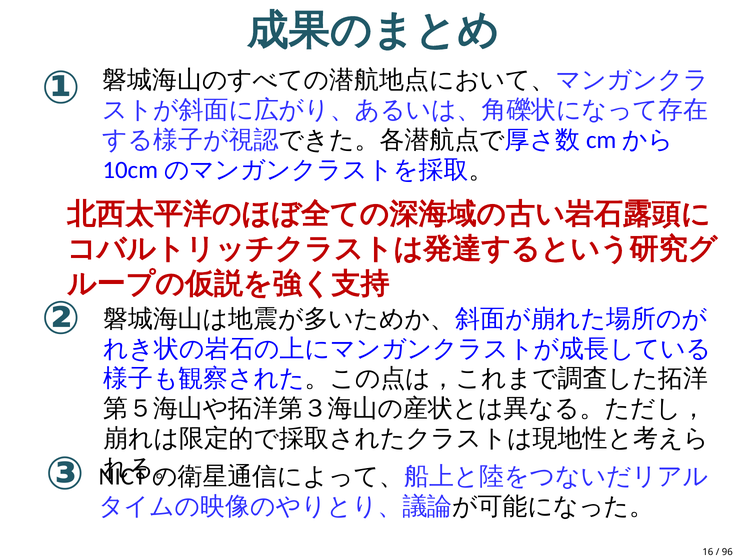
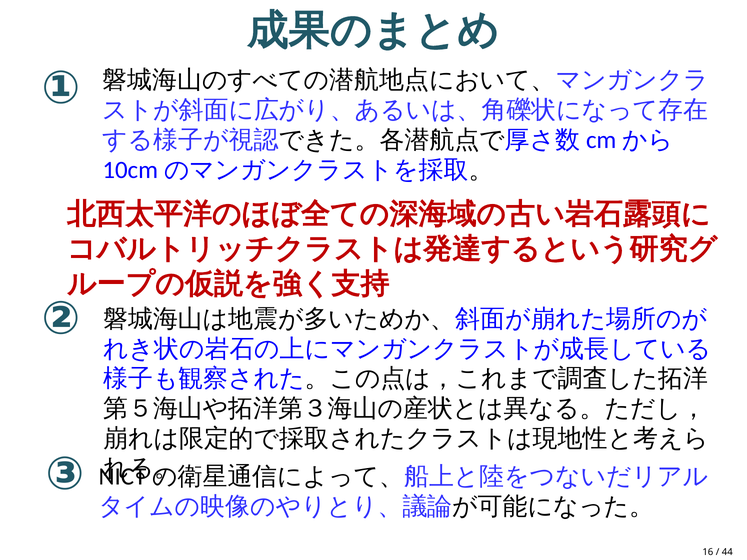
96: 96 -> 44 (727, 552)
